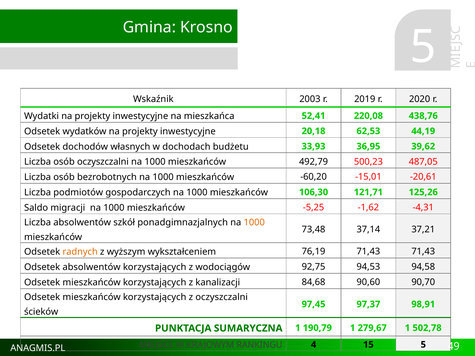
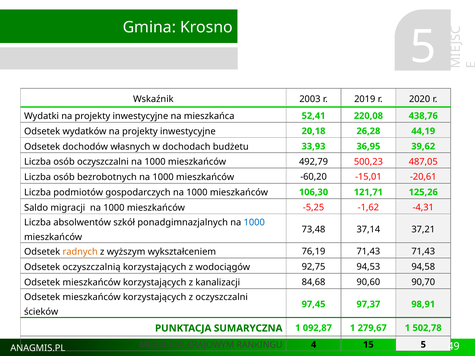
62,53: 62,53 -> 26,28 (368, 131)
1000 colour: orange -> blue (254, 223)
Odsetek absolwentów: absolwentów -> oczyszczalnią (92, 267)
190,79: 190,79 -> 092,87 (317, 328)
